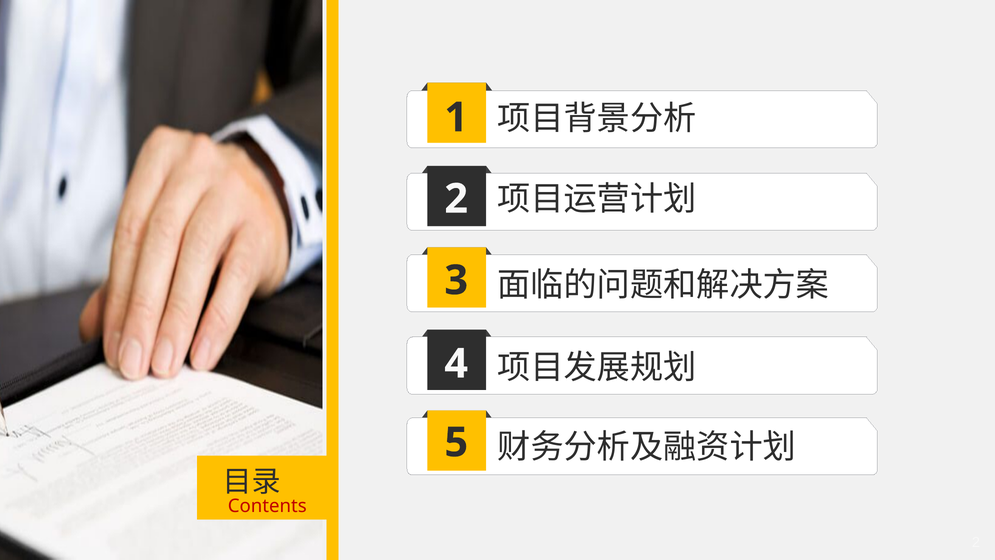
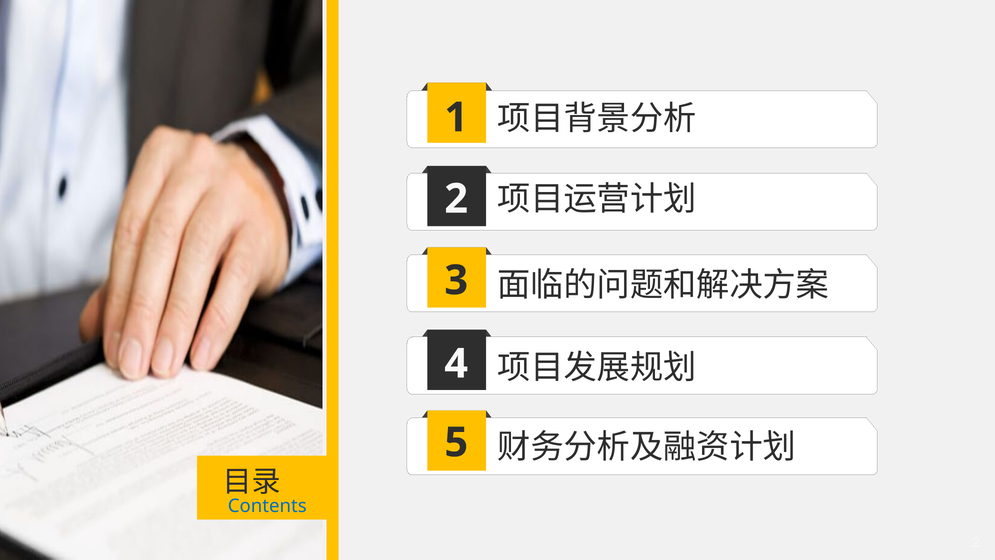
Contents colour: red -> blue (267, 506)
